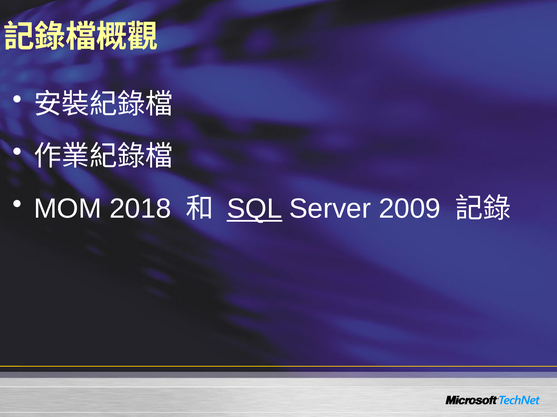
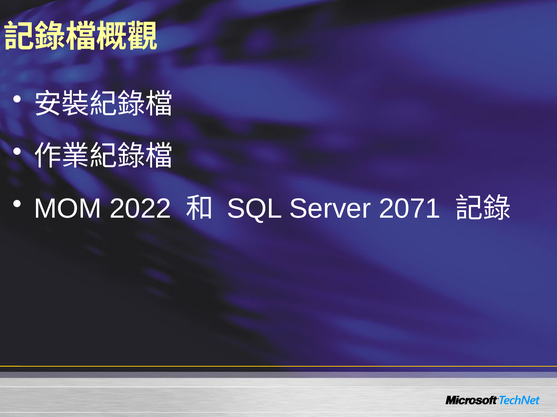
2018: 2018 -> 2022 (140, 209)
SQL underline: present -> none (255, 209)
2009: 2009 -> 2071 (410, 209)
